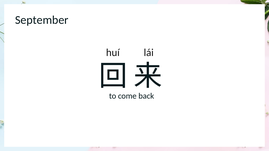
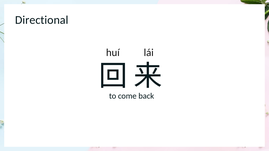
September: September -> Directional (42, 20)
